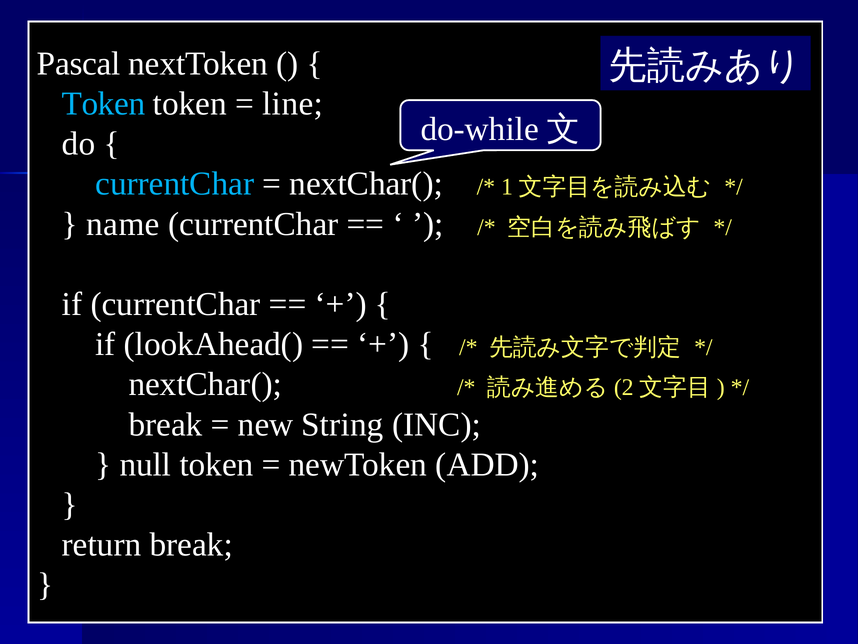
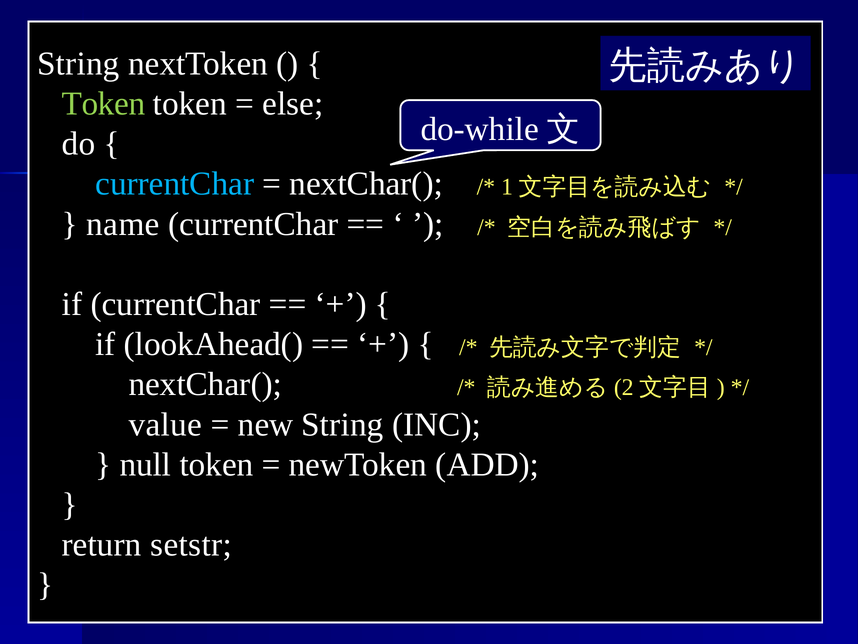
Pascal: Pascal -> String (78, 64)
Token colour: light blue -> light green (103, 104)
line: line -> else (293, 104)
break: break -> value (165, 424)
return break: break -> setstr (191, 544)
